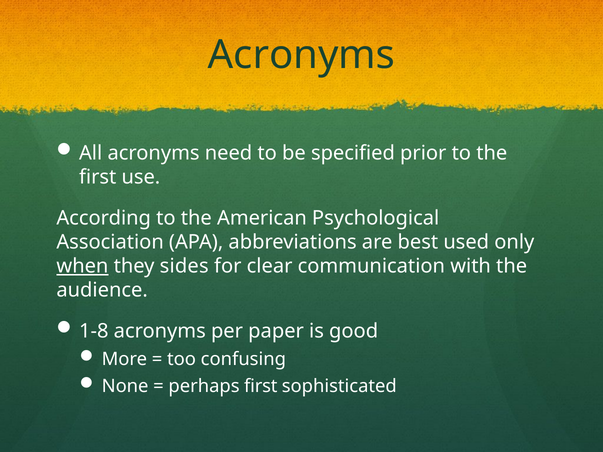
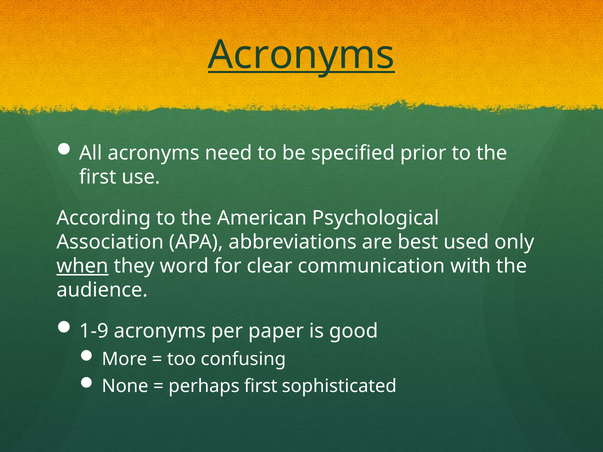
Acronyms underline: none -> present (302, 55)
sides: sides -> word (184, 266)
1-8: 1-8 -> 1-9 (94, 331)
